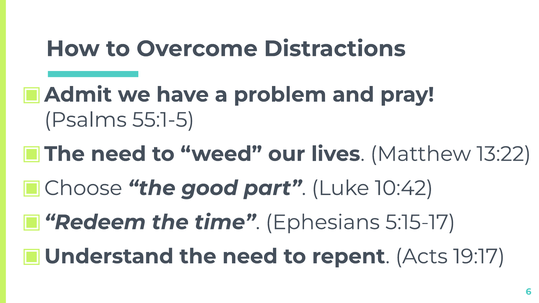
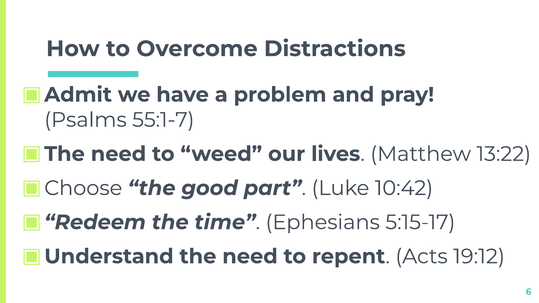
55:1-5: 55:1-5 -> 55:1-7 (163, 120)
19:17: 19:17 -> 19:12 (479, 257)
